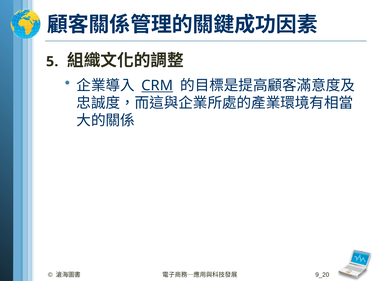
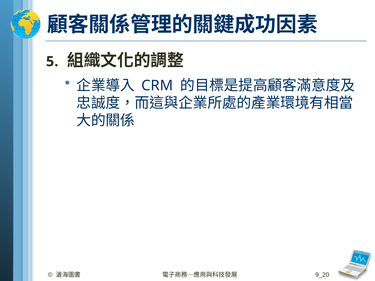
CRM underline: present -> none (157, 86)
